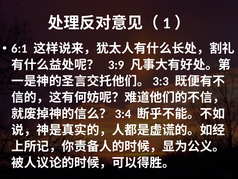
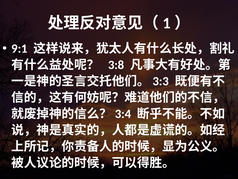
6:1: 6:1 -> 9:1 (19, 48)
3:9: 3:9 -> 3:8 (116, 65)
